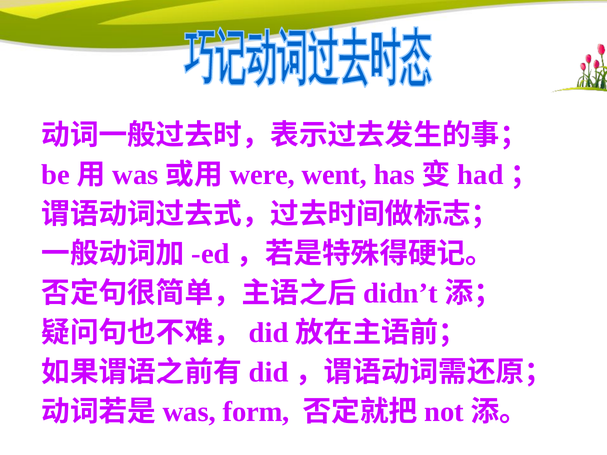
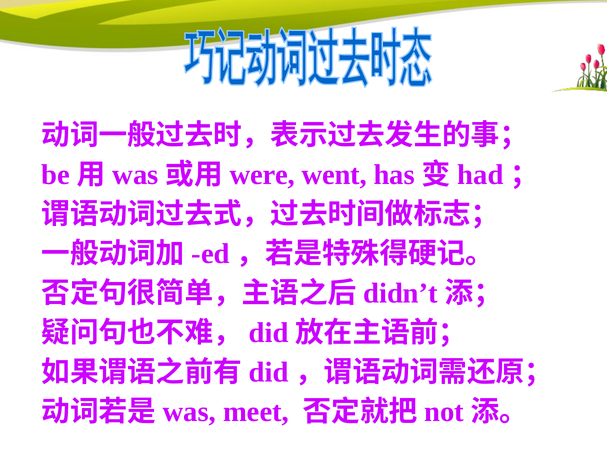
form: form -> meet (256, 412)
